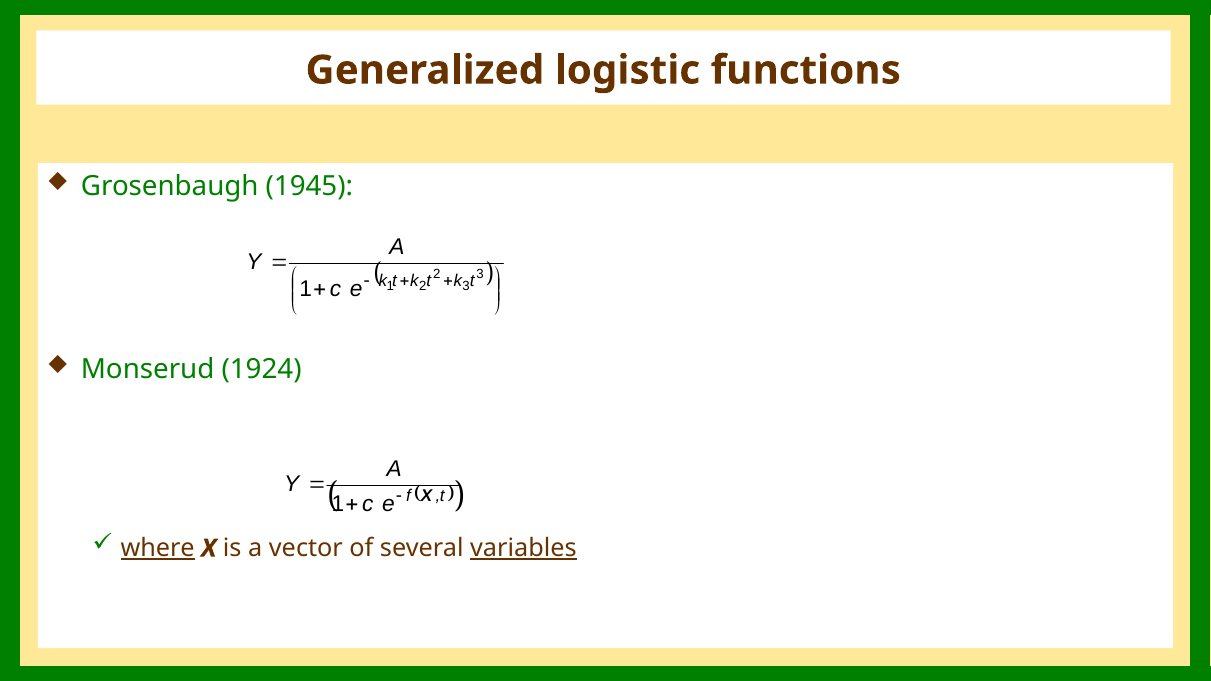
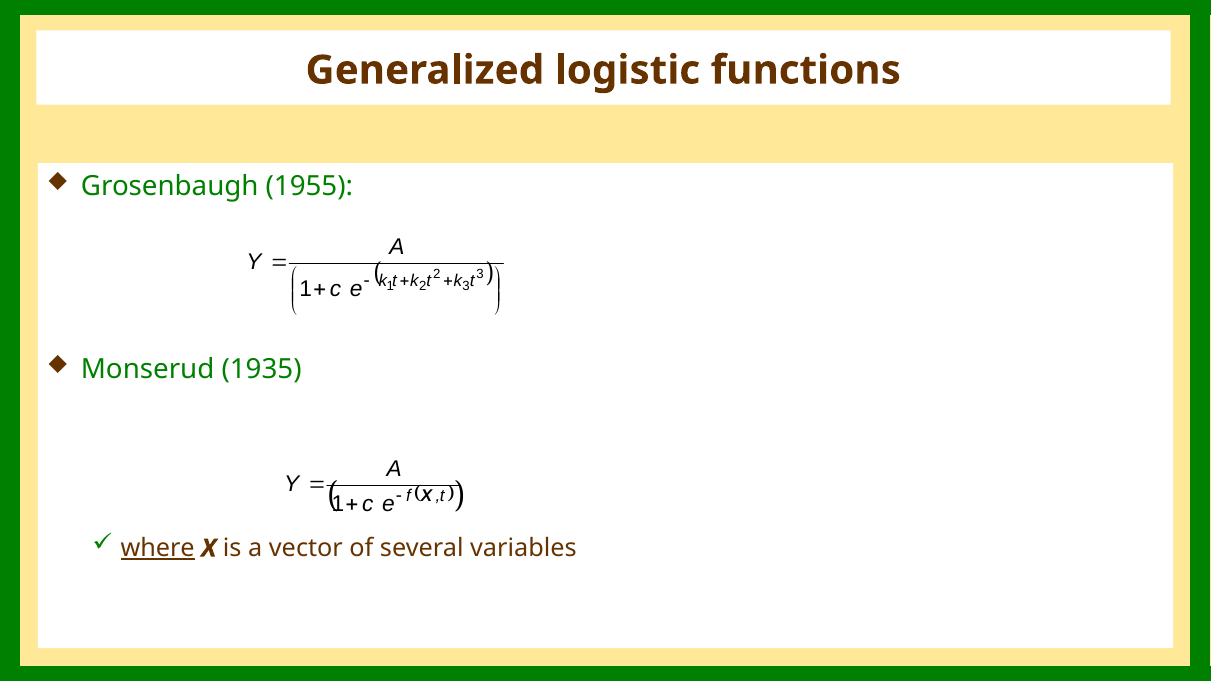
1945: 1945 -> 1955 (309, 186)
1924: 1924 -> 1935 (262, 369)
variables underline: present -> none (523, 548)
